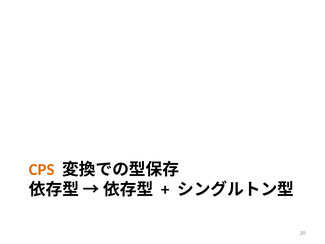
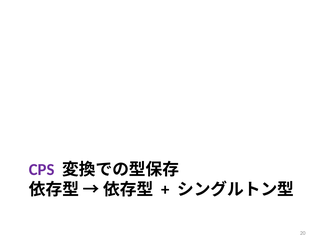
CPS colour: orange -> purple (42, 169)
